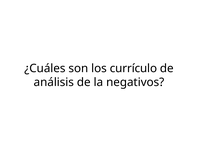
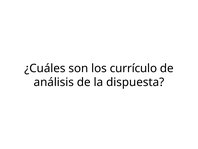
negativos: negativos -> dispuesta (135, 82)
